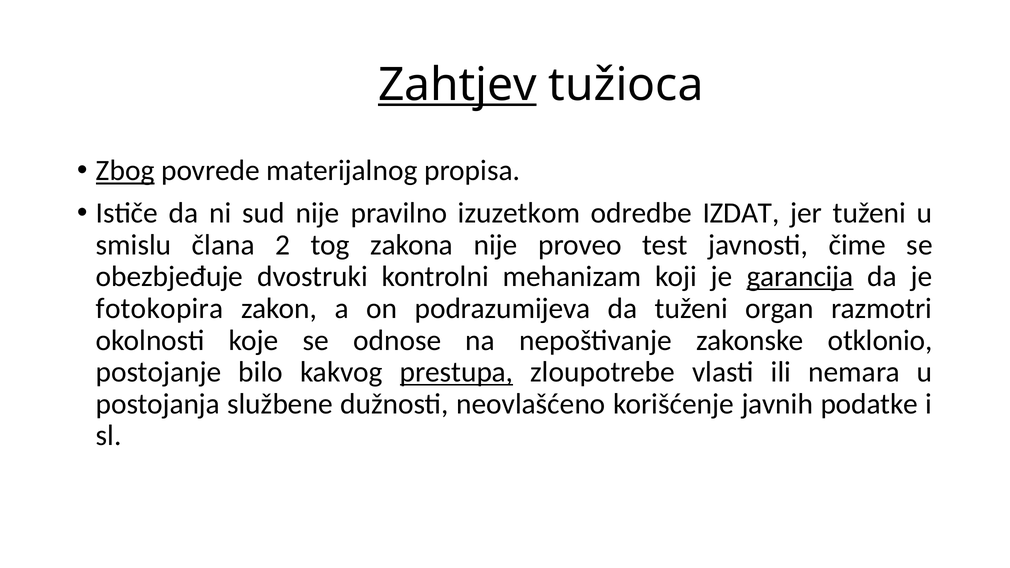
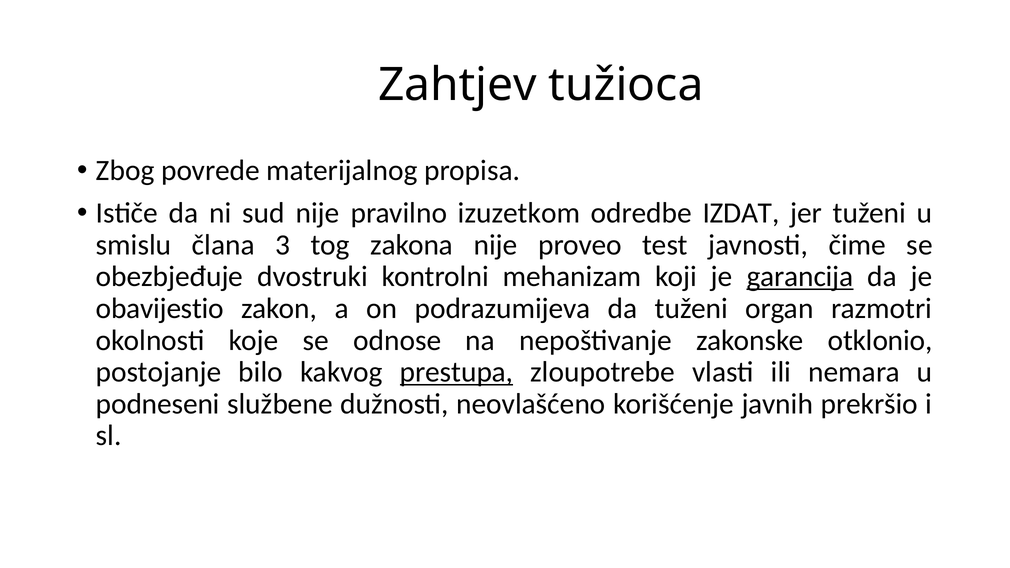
Zahtjev underline: present -> none (457, 85)
Zbog underline: present -> none (125, 171)
2: 2 -> 3 (283, 245)
fotokopira: fotokopira -> obavijestio (160, 309)
postojanja: postojanja -> podneseni (158, 404)
podatke: podatke -> prekršio (869, 404)
